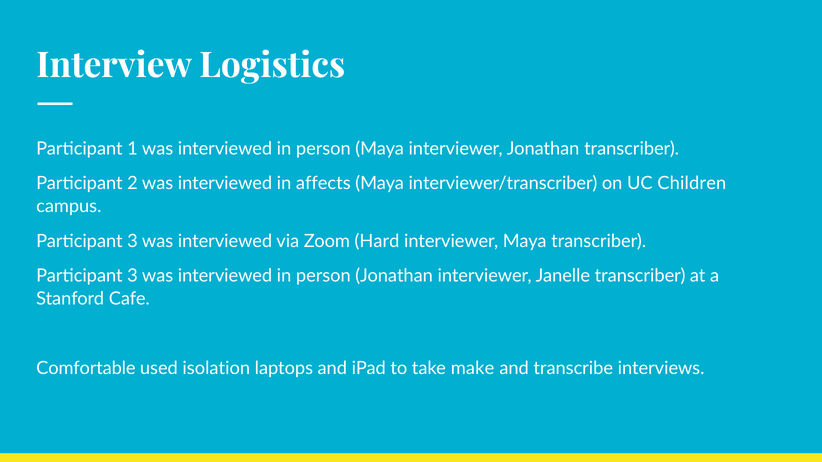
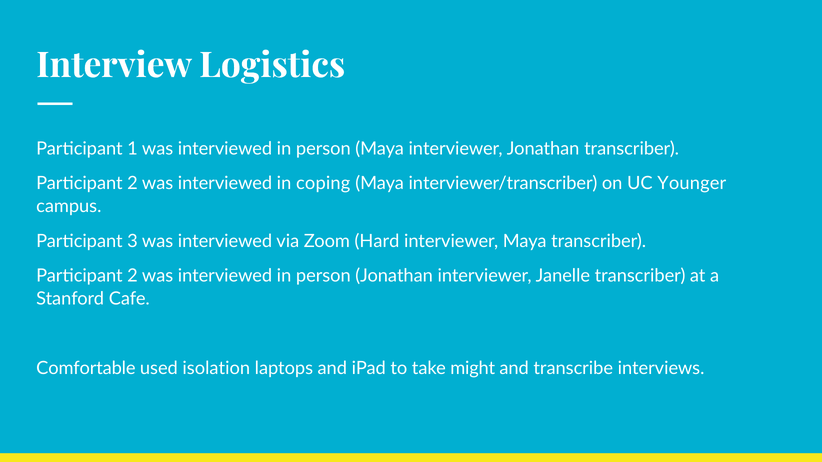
affects: affects -> coping (323, 184)
Children: Children -> Younger (692, 184)
3: 3 -> 2 (133, 276)
make: make -> might (473, 369)
